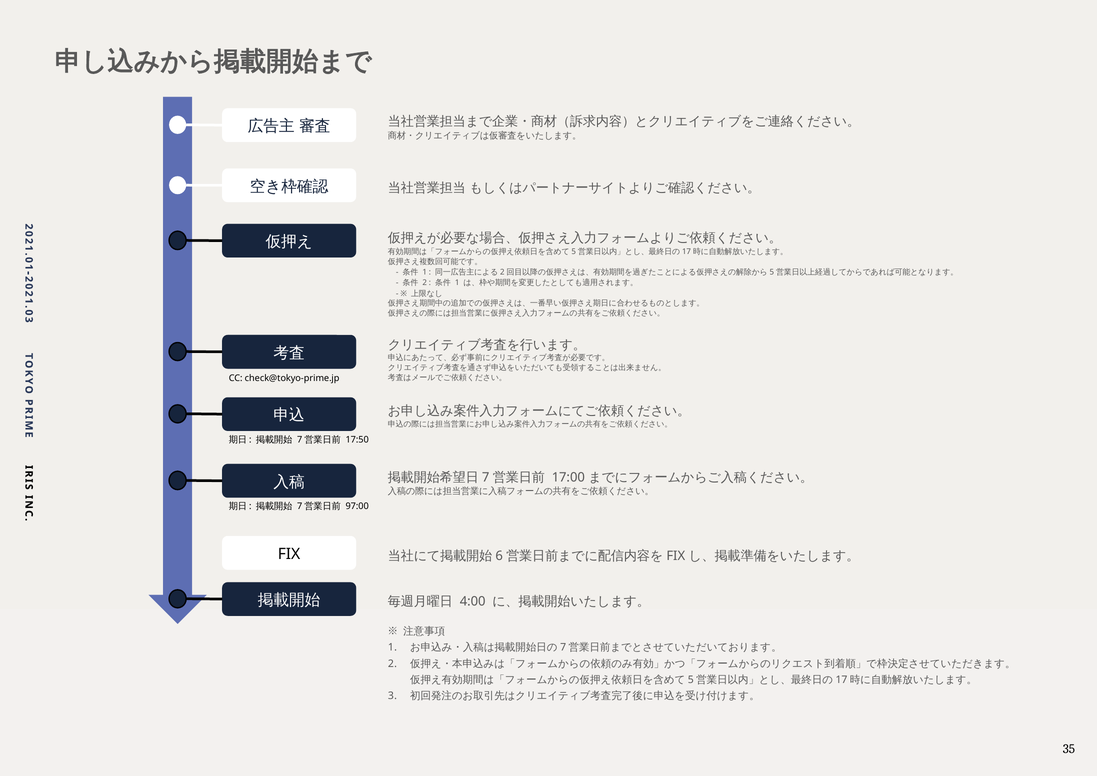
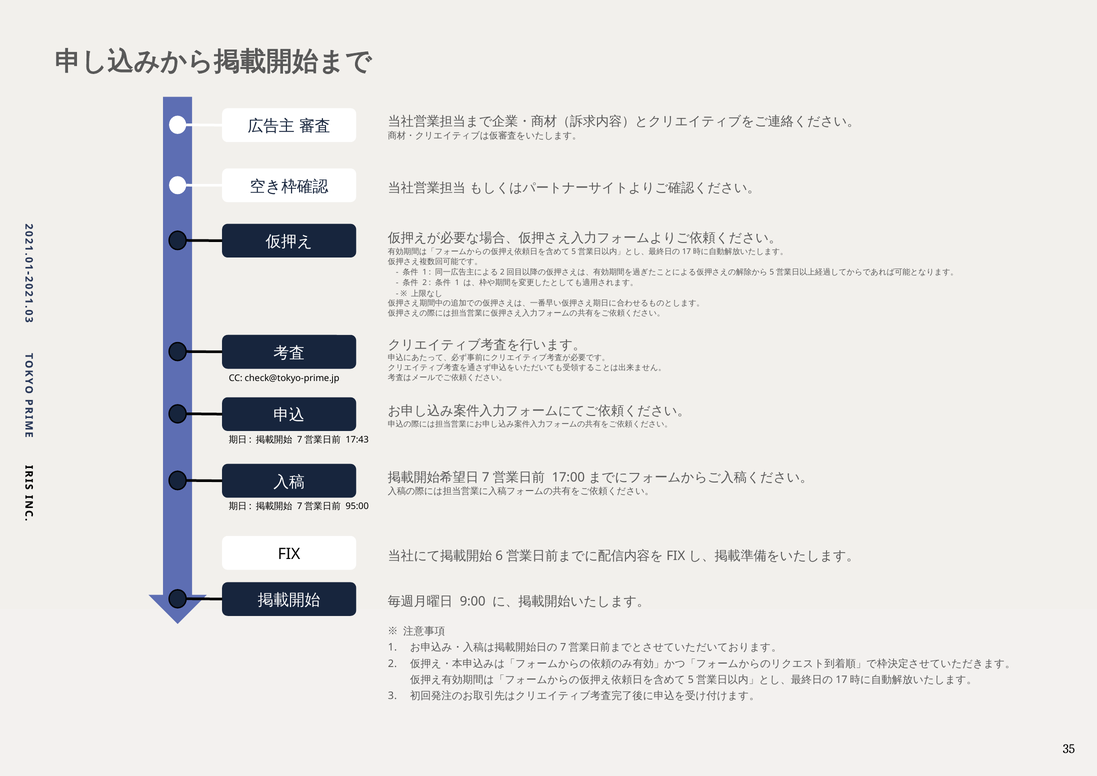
17:50: 17:50 -> 17:43 (357, 440)
97:00: 97:00 -> 95:00 (357, 506)
4:00: 4:00 -> 9:00 (473, 601)
